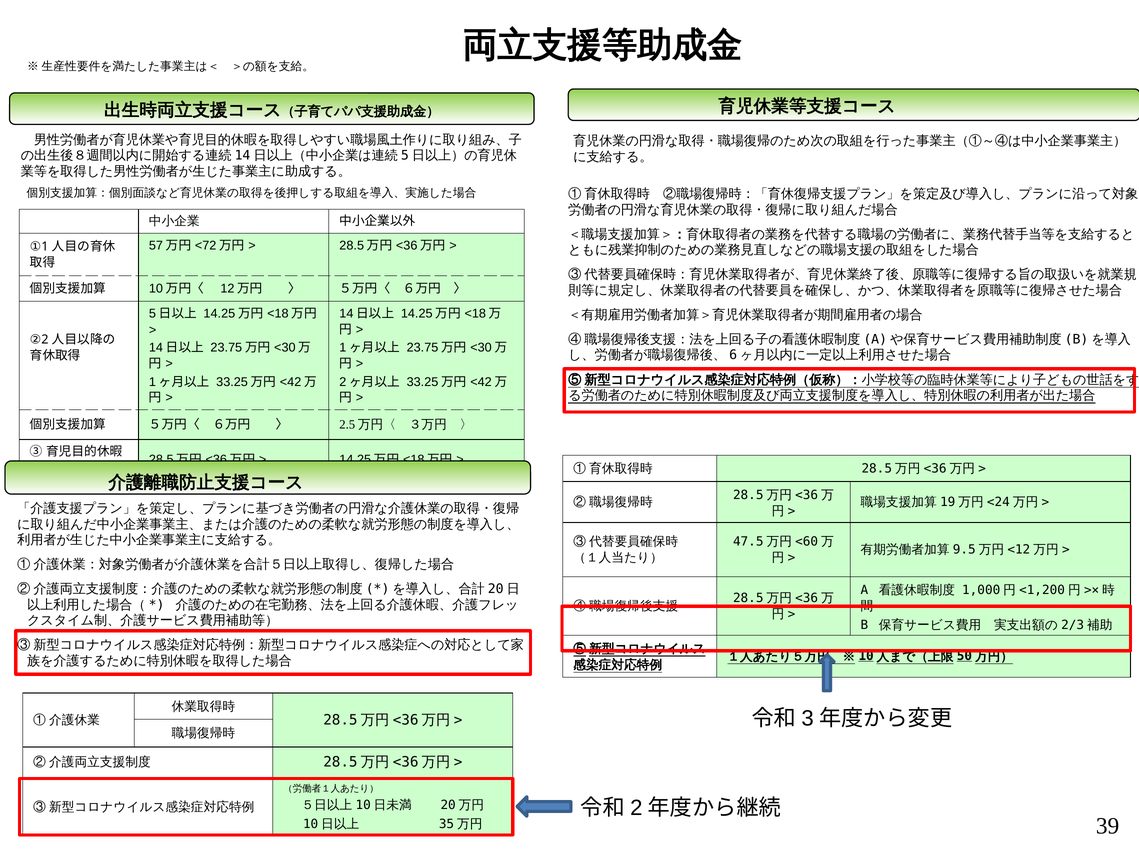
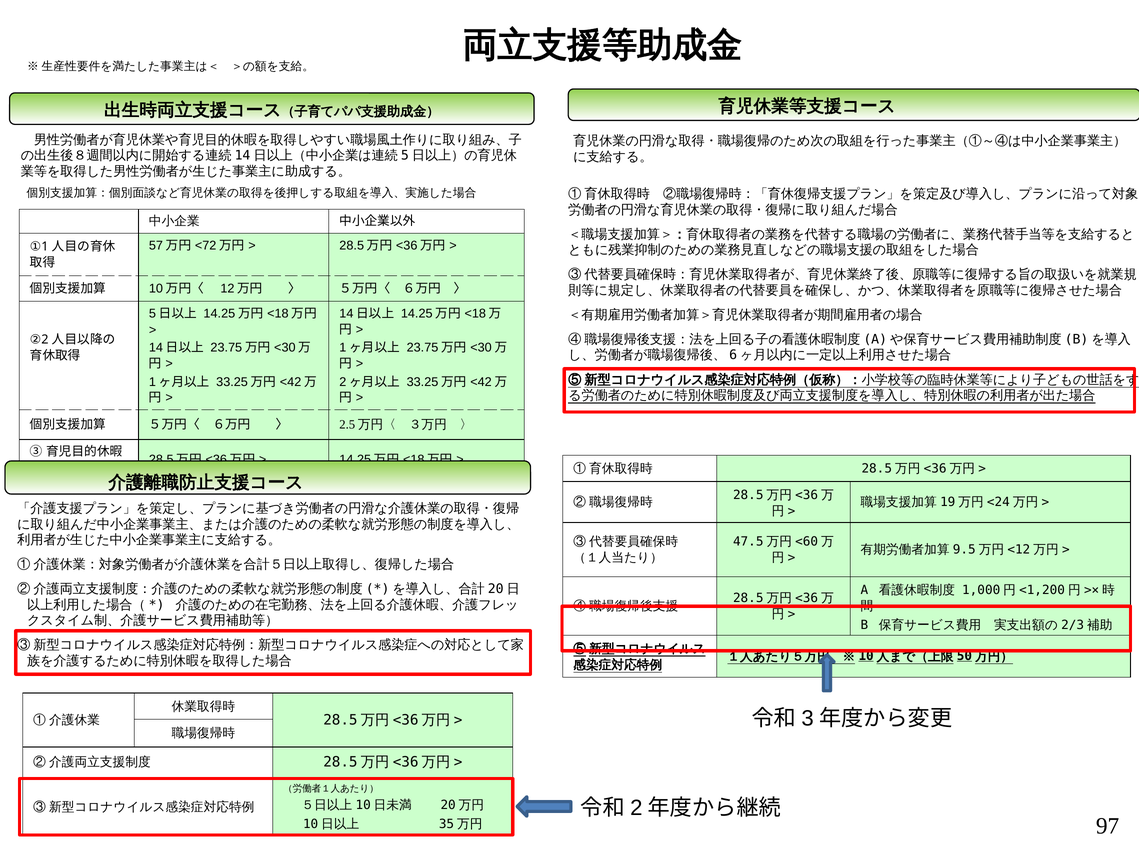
39: 39 -> 97 (1108, 826)
